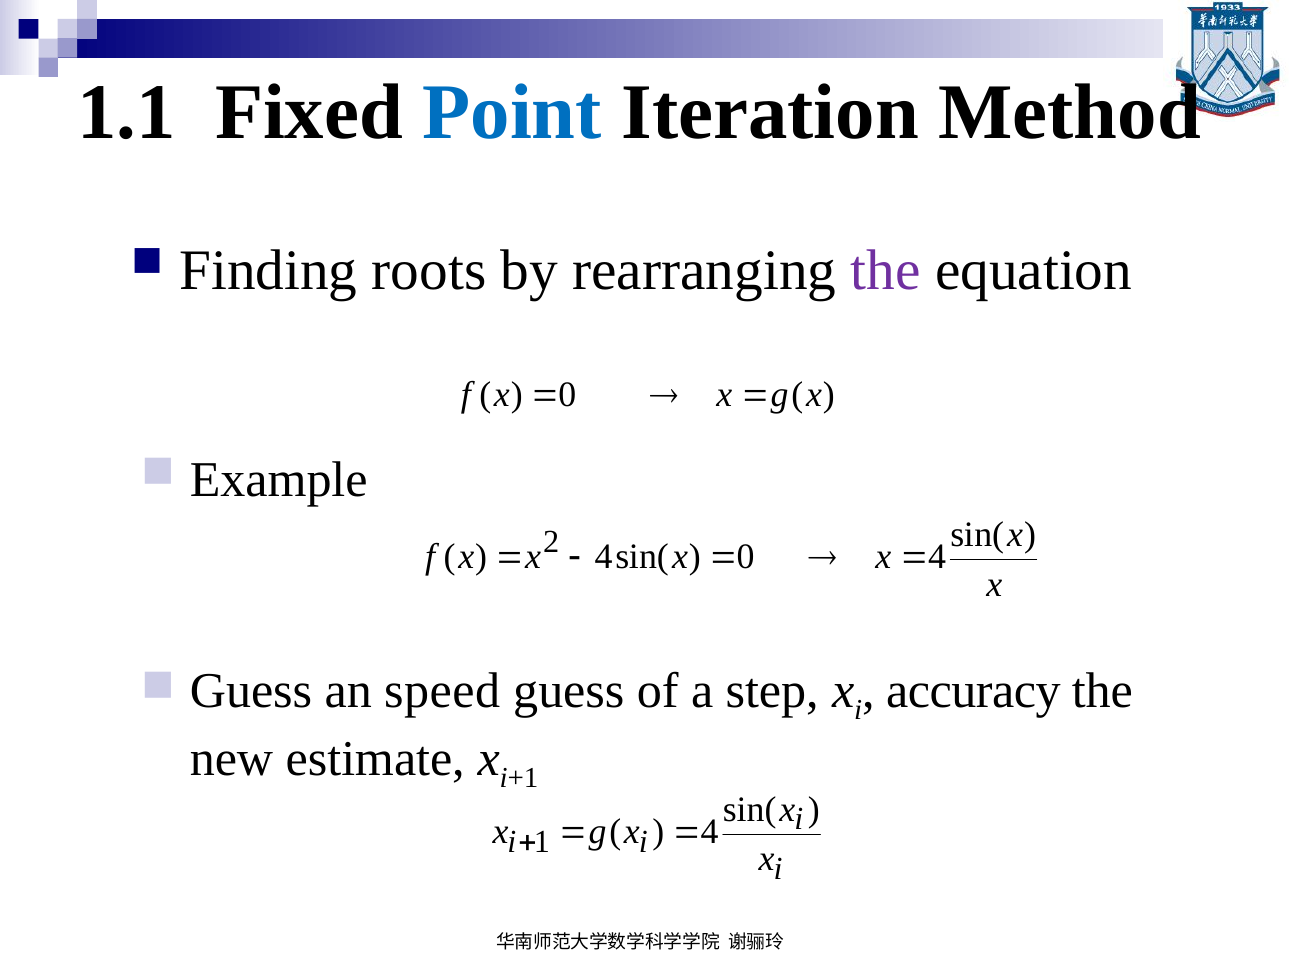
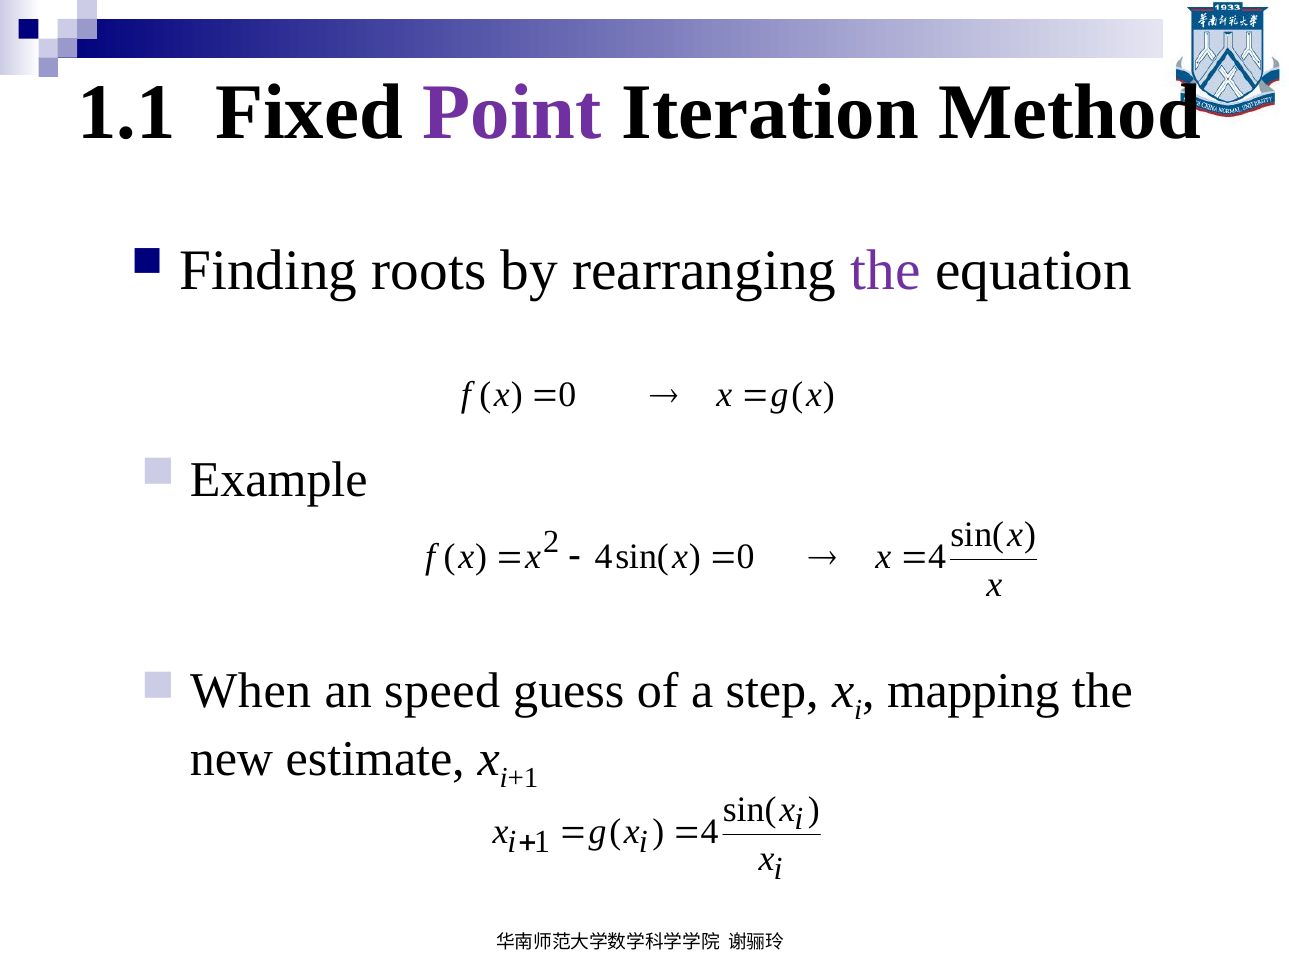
Point colour: blue -> purple (512, 113)
Guess: Guess -> When (251, 691)
accuracy: accuracy -> mapping (973, 691)
